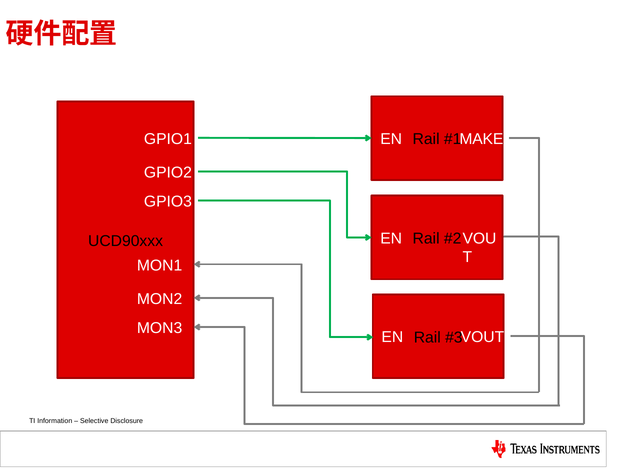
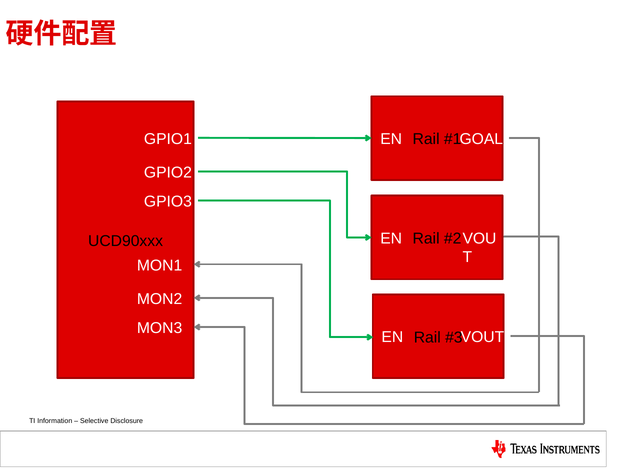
MAKE: MAKE -> GOAL (481, 139)
